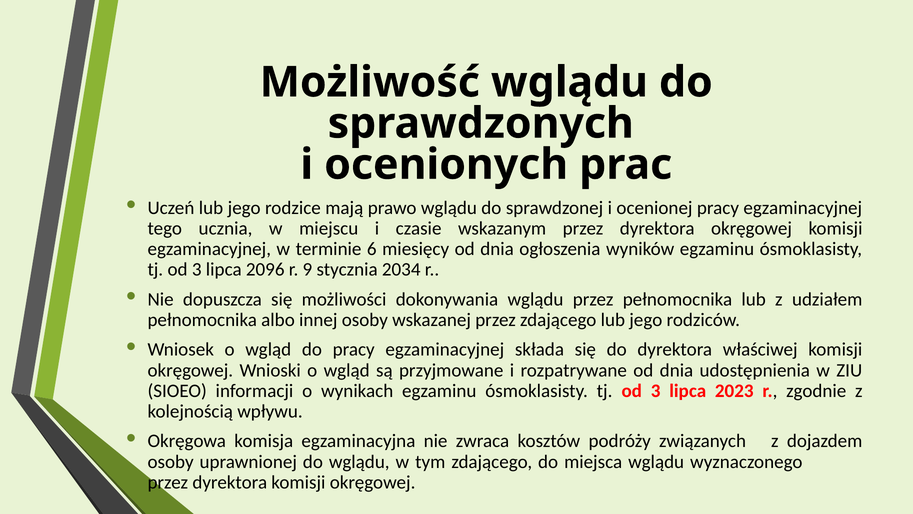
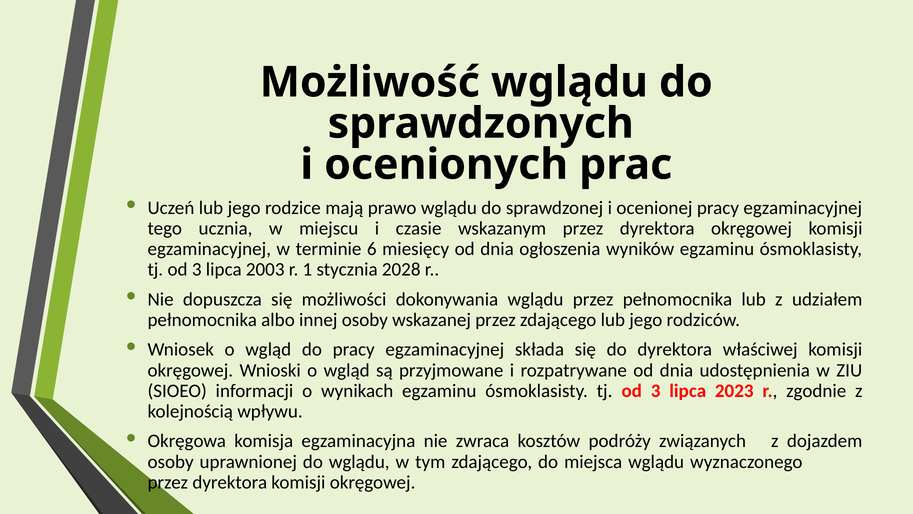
2096: 2096 -> 2003 (265, 269)
9: 9 -> 1 (307, 269)
2034: 2034 -> 2028 (401, 269)
